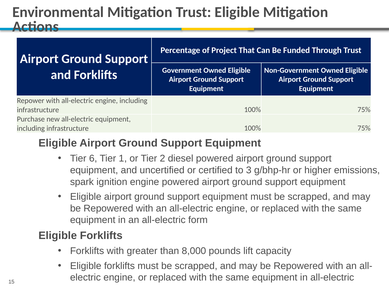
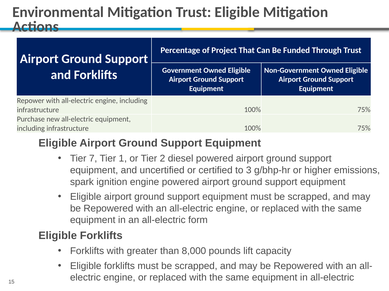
6: 6 -> 7 (93, 159)
